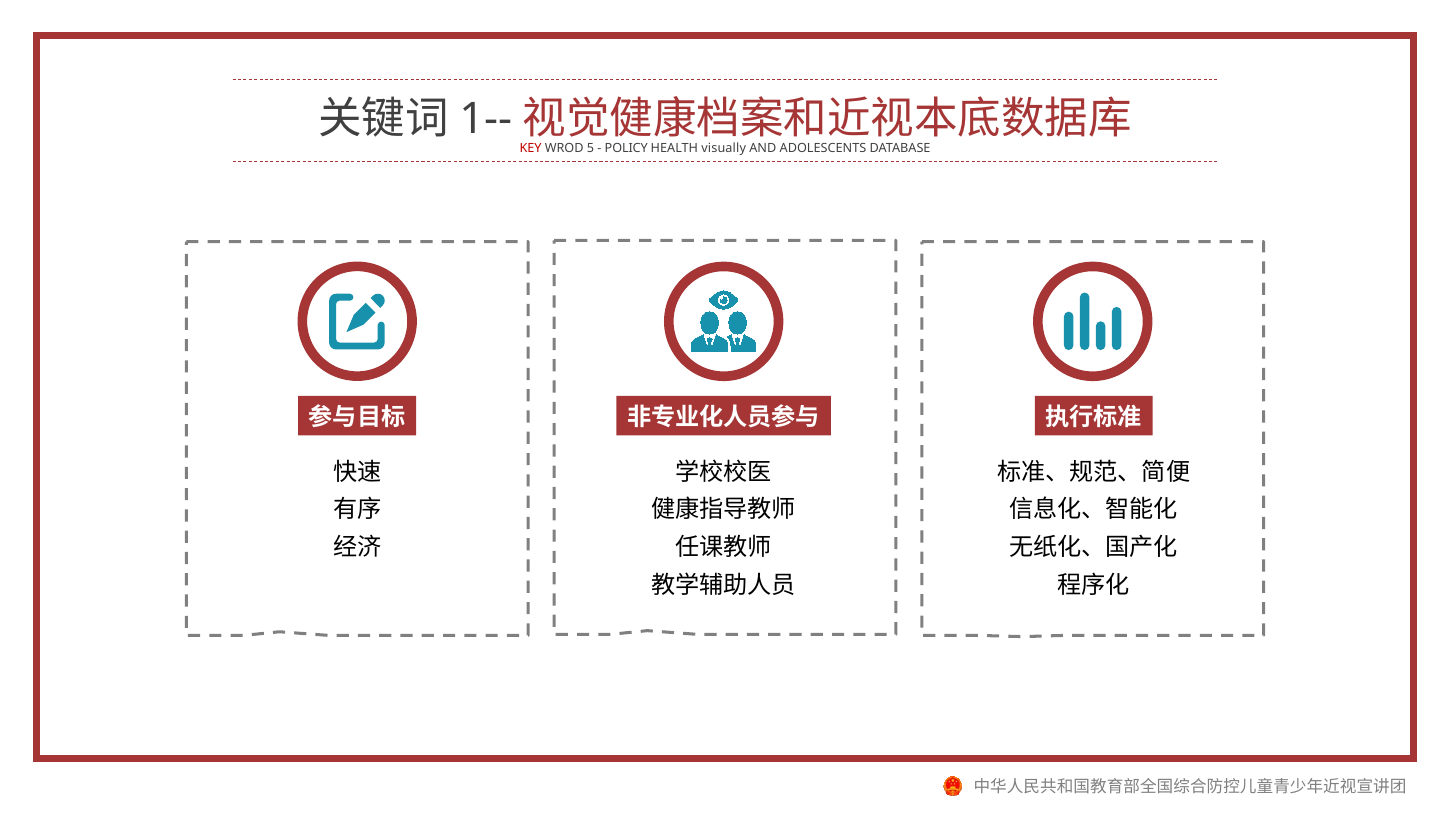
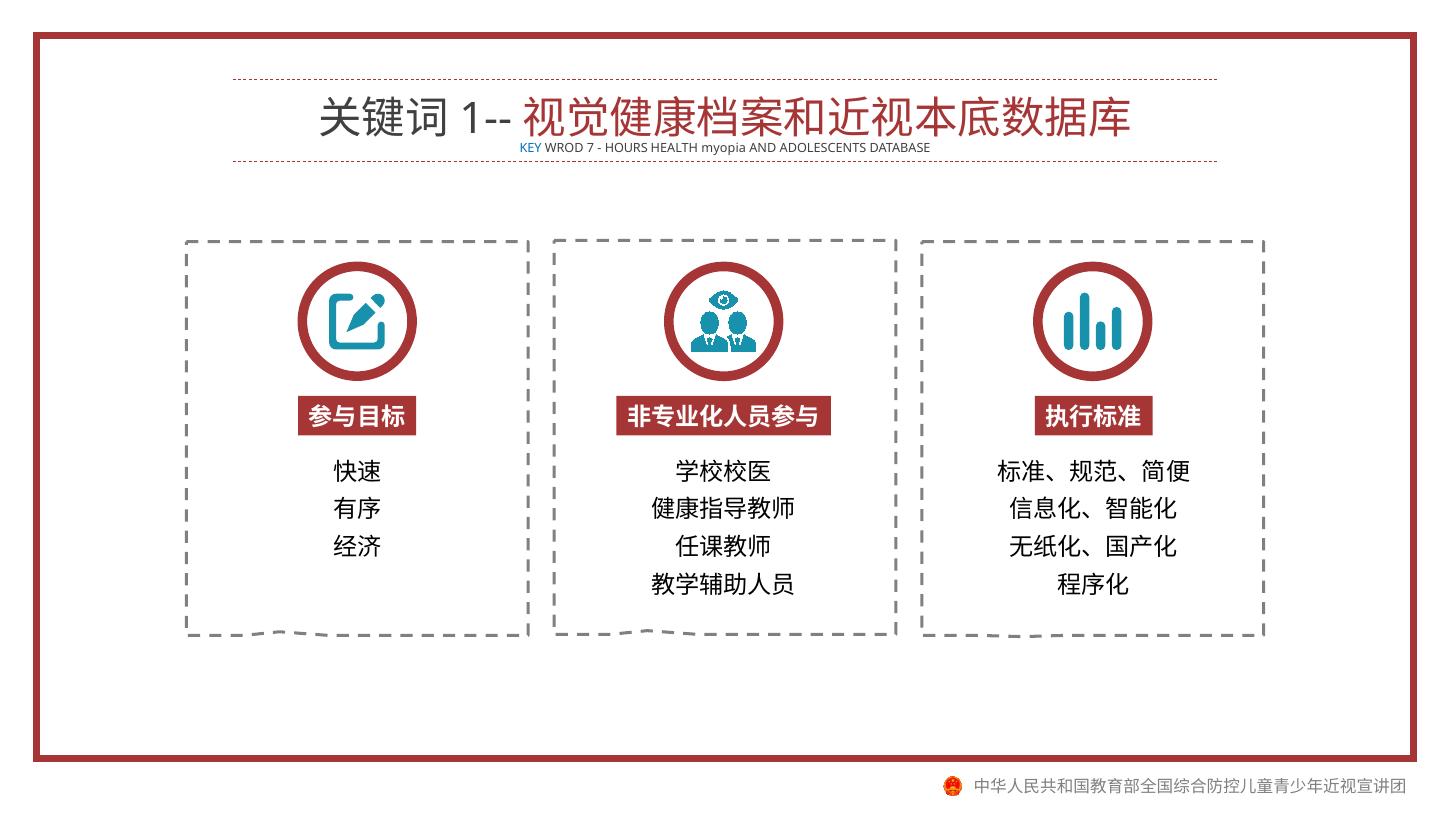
KEY colour: red -> blue (531, 149)
5: 5 -> 7 (590, 149)
POLICY: POLICY -> HOURS (626, 149)
visually: visually -> myopia (724, 149)
